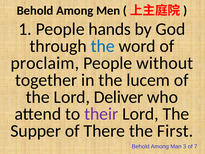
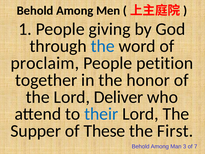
hands: hands -> giving (110, 29)
without: without -> petition (165, 63)
lucem: lucem -> honor (148, 80)
their colour: purple -> blue (101, 114)
There: There -> These (104, 131)
